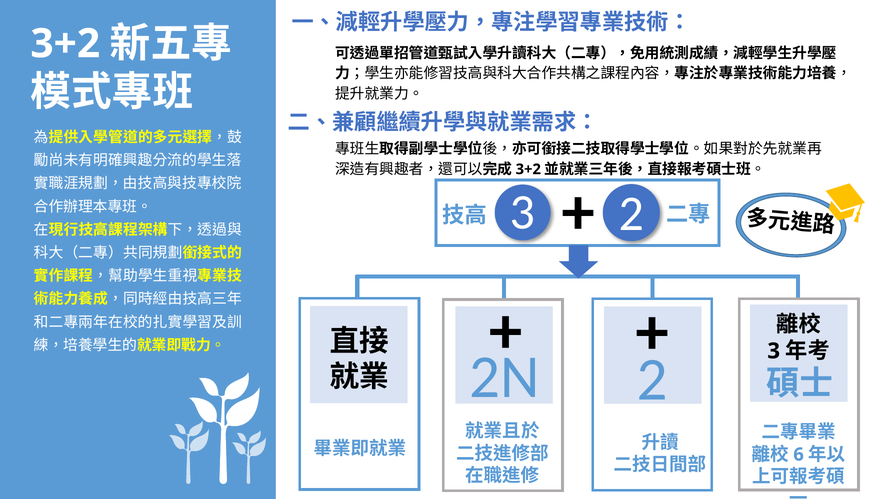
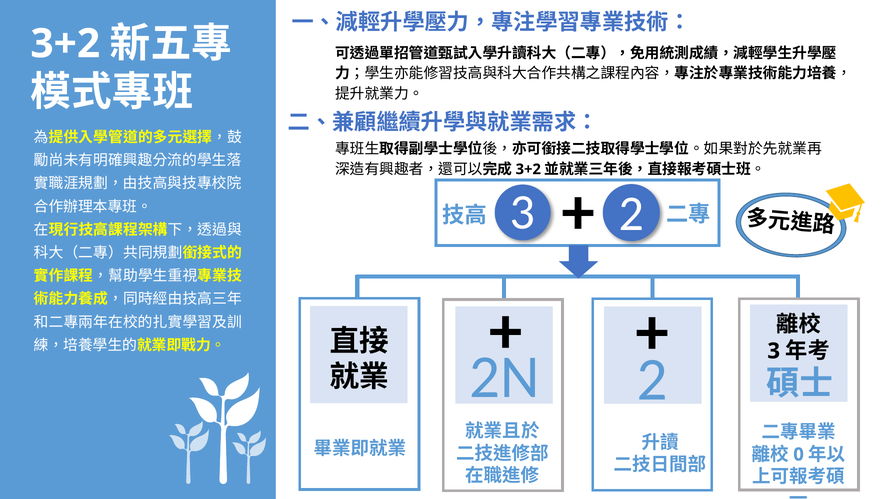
6: 6 -> 0 (799, 454)
